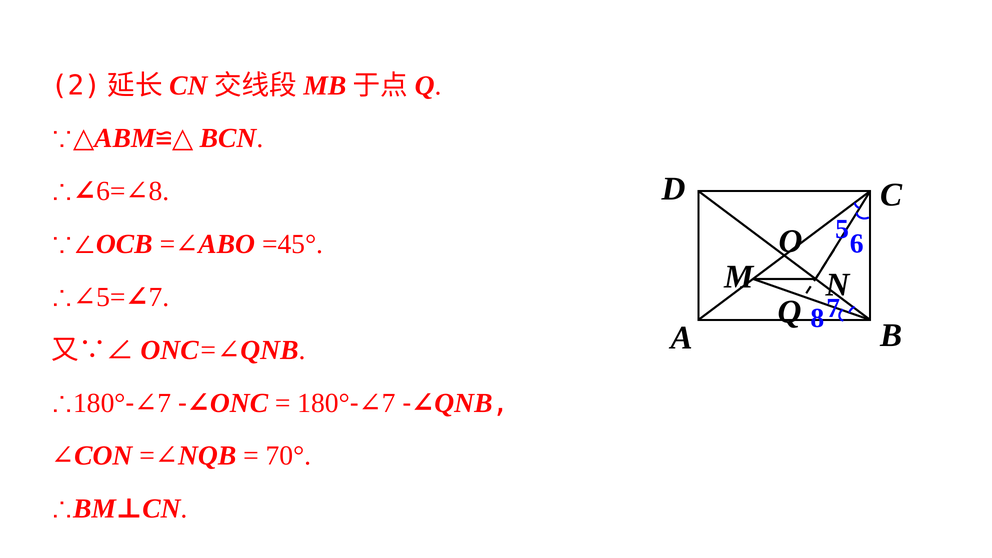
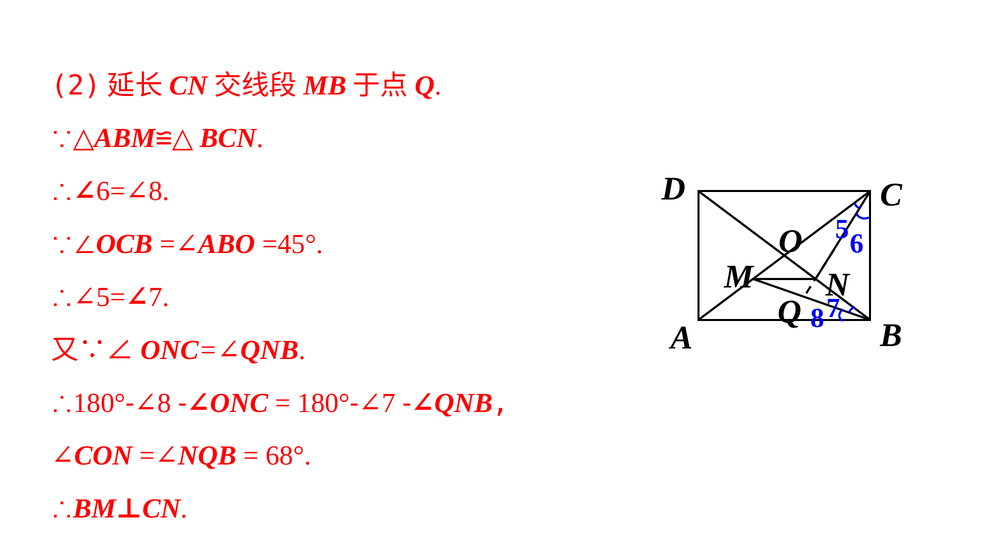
7: 7 -> 8 (164, 403)
70°: 70° -> 68° (288, 456)
